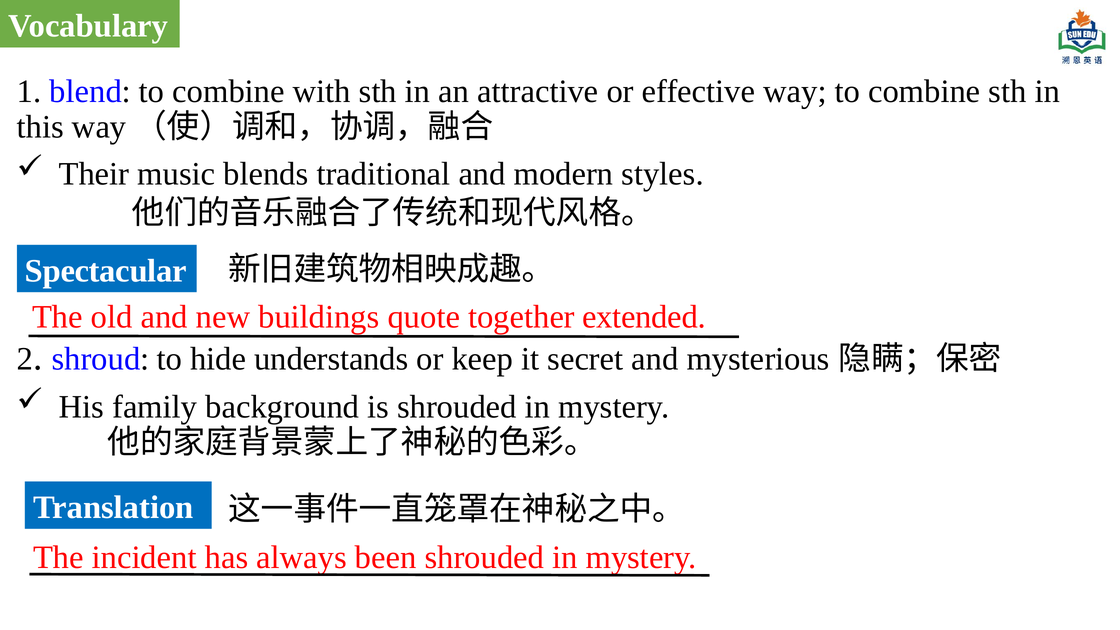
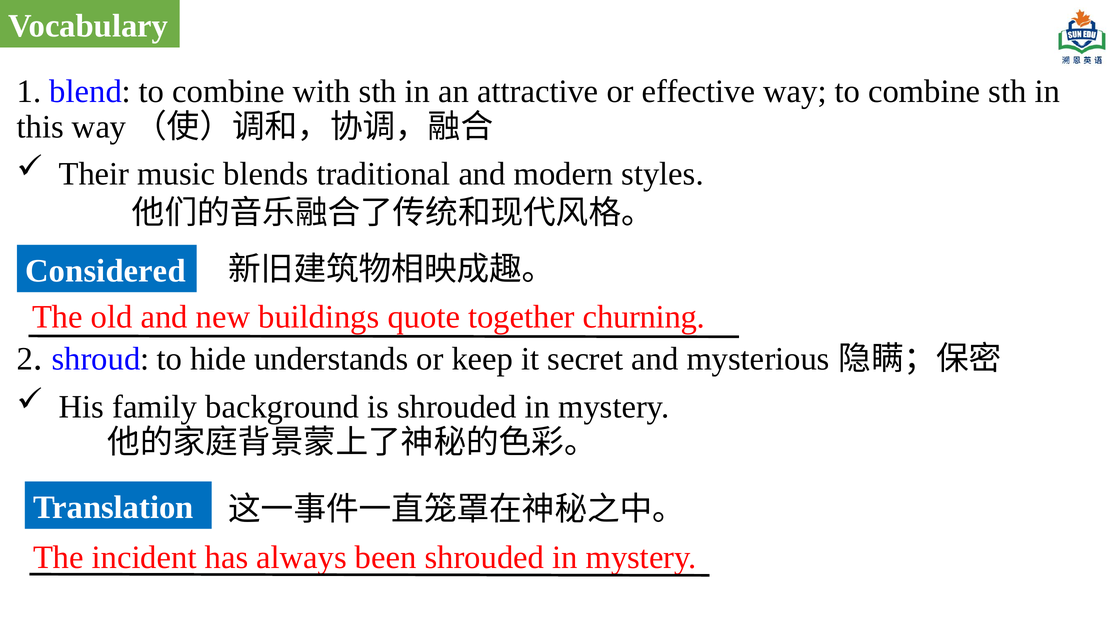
Spectacular: Spectacular -> Considered (105, 271)
extended: extended -> churning (644, 317)
